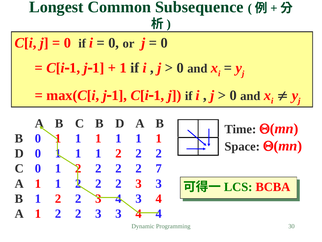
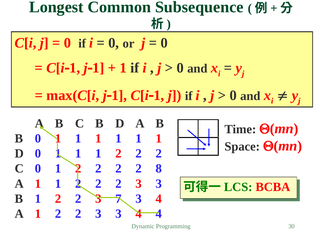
7: 7 -> 8 (159, 168)
2 3 4: 4 -> 7 (118, 198)
